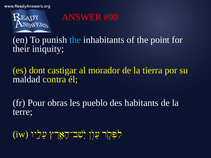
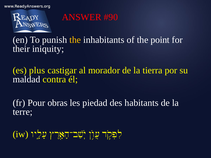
the colour: light blue -> yellow (75, 40)
dont: dont -> plus (37, 70)
pueblo: pueblo -> piedad (95, 103)
